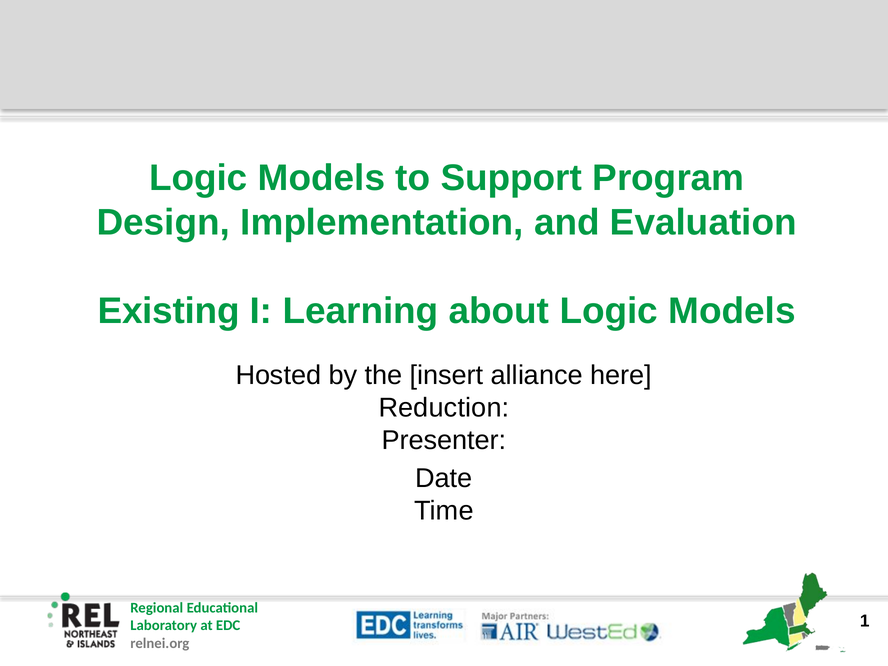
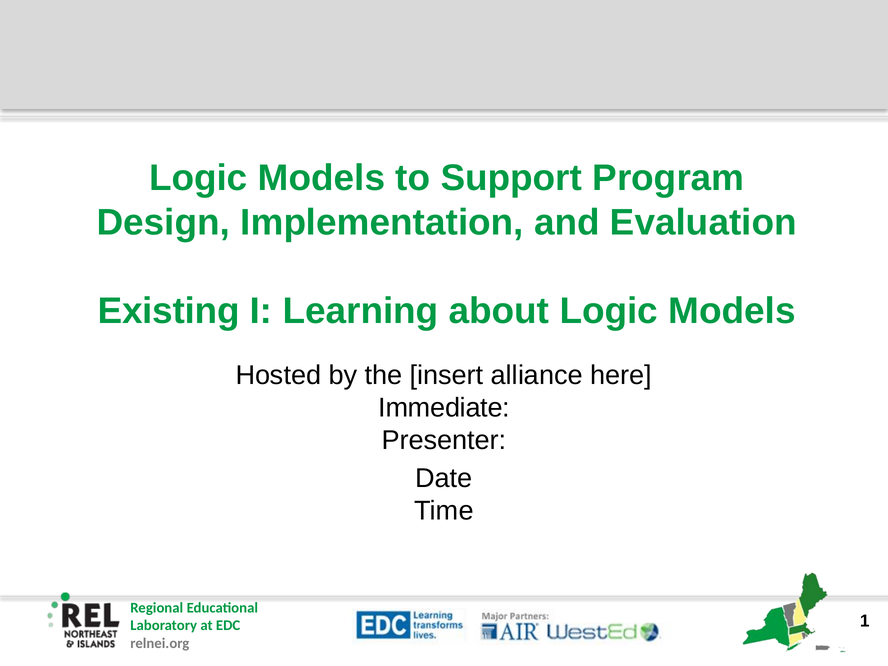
Reduction: Reduction -> Immediate (444, 408)
